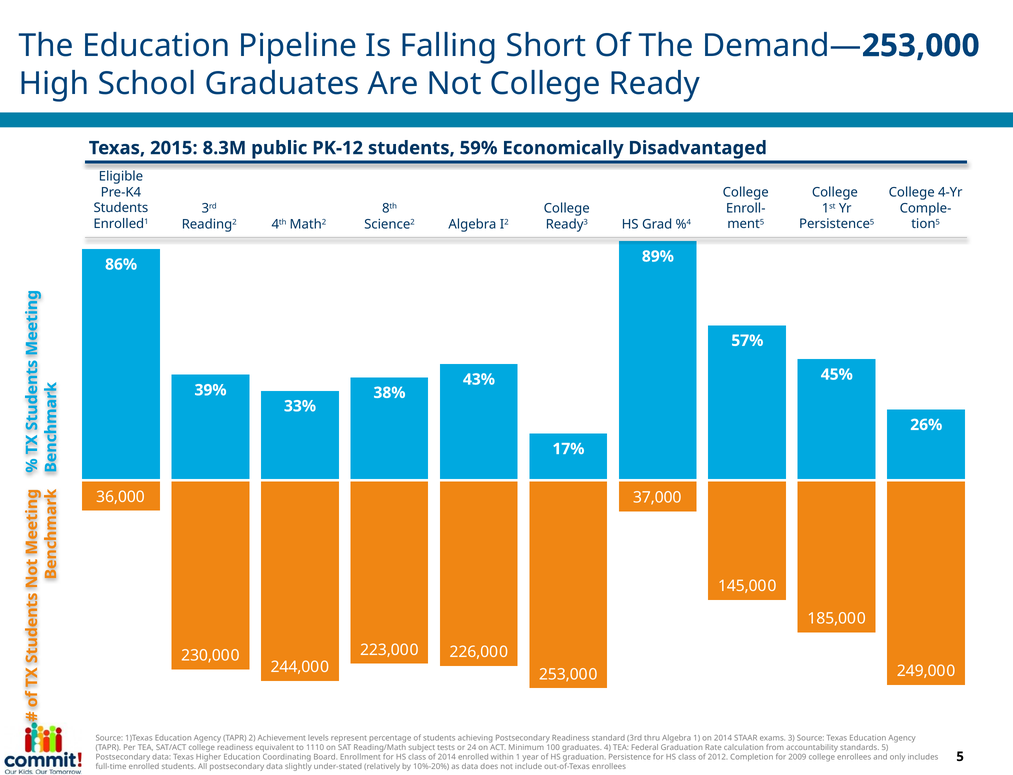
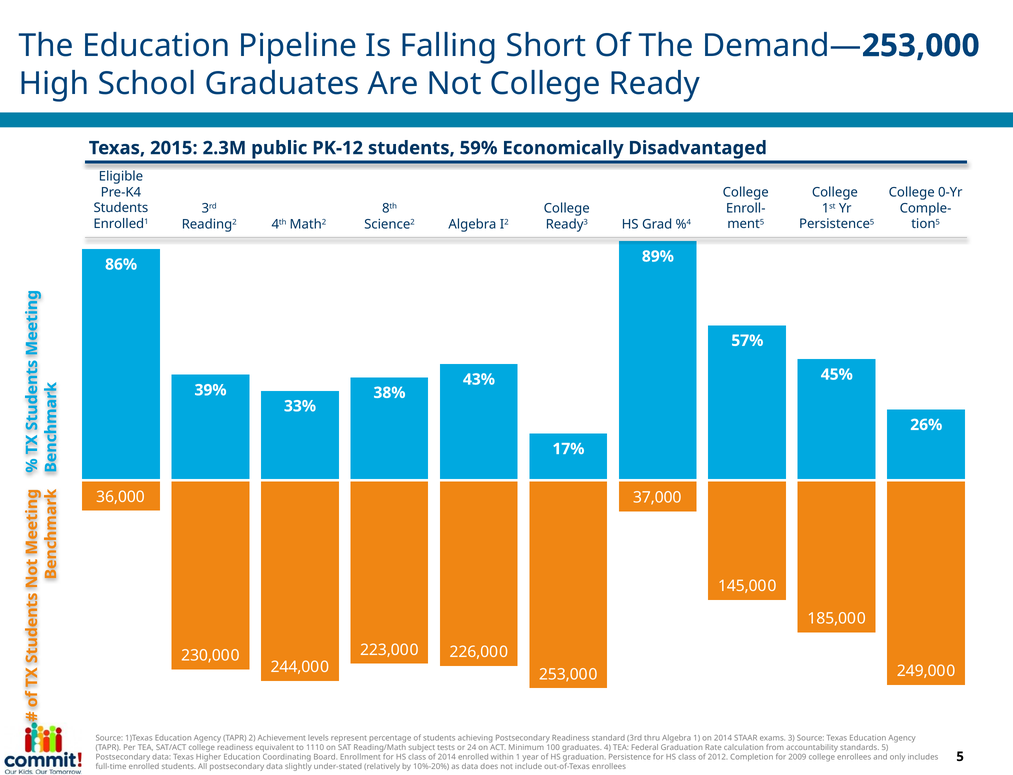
8.3M: 8.3M -> 2.3M (224, 148)
4-Yr: 4-Yr -> 0-Yr (950, 192)
